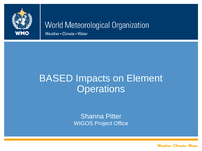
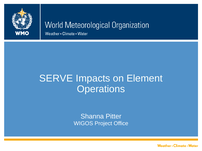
BASED: BASED -> SERVE (56, 79)
